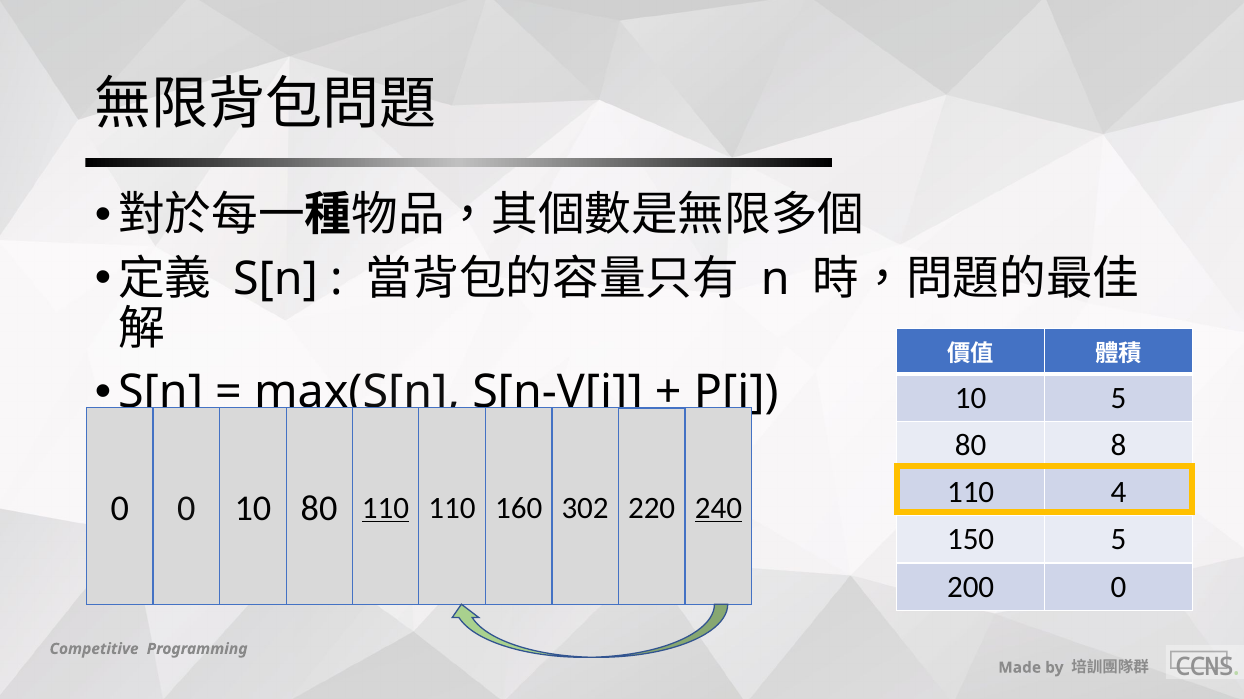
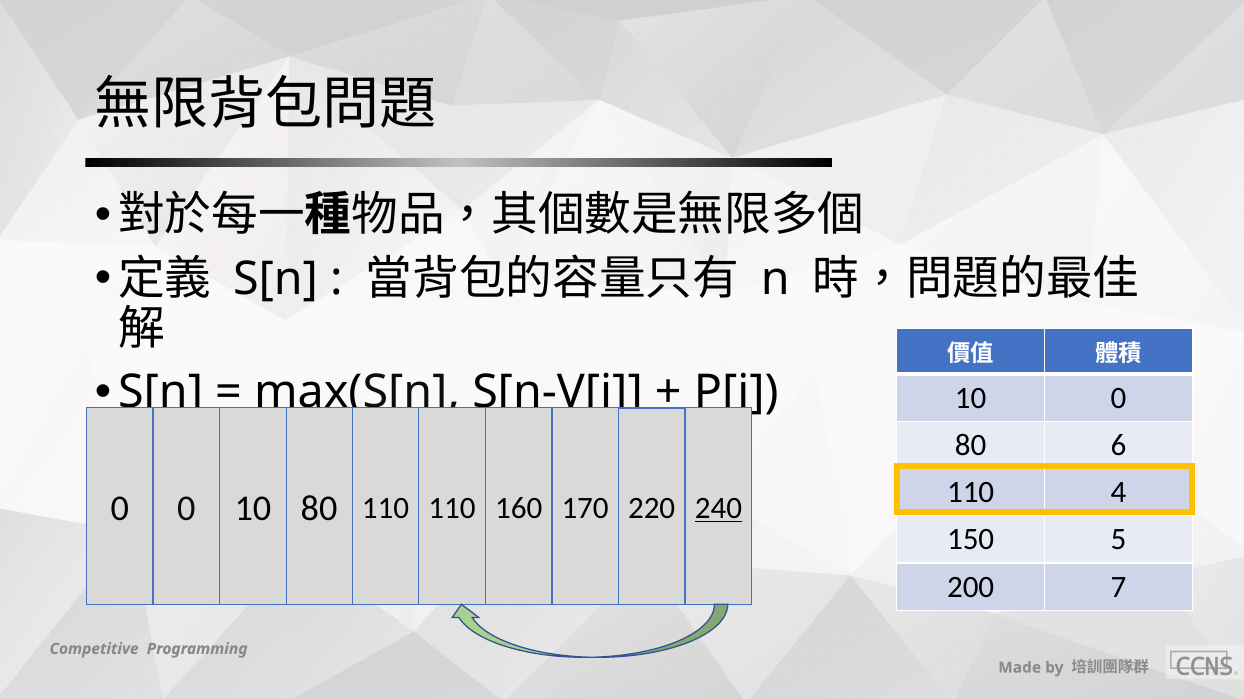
5: 5 -> 0 (1119, 398)
8: 8 -> 6 (1119, 446)
110 underline: present -> none (386, 509)
302: 302 -> 170 (585, 509)
200 0: 0 -> 7 (1119, 588)
